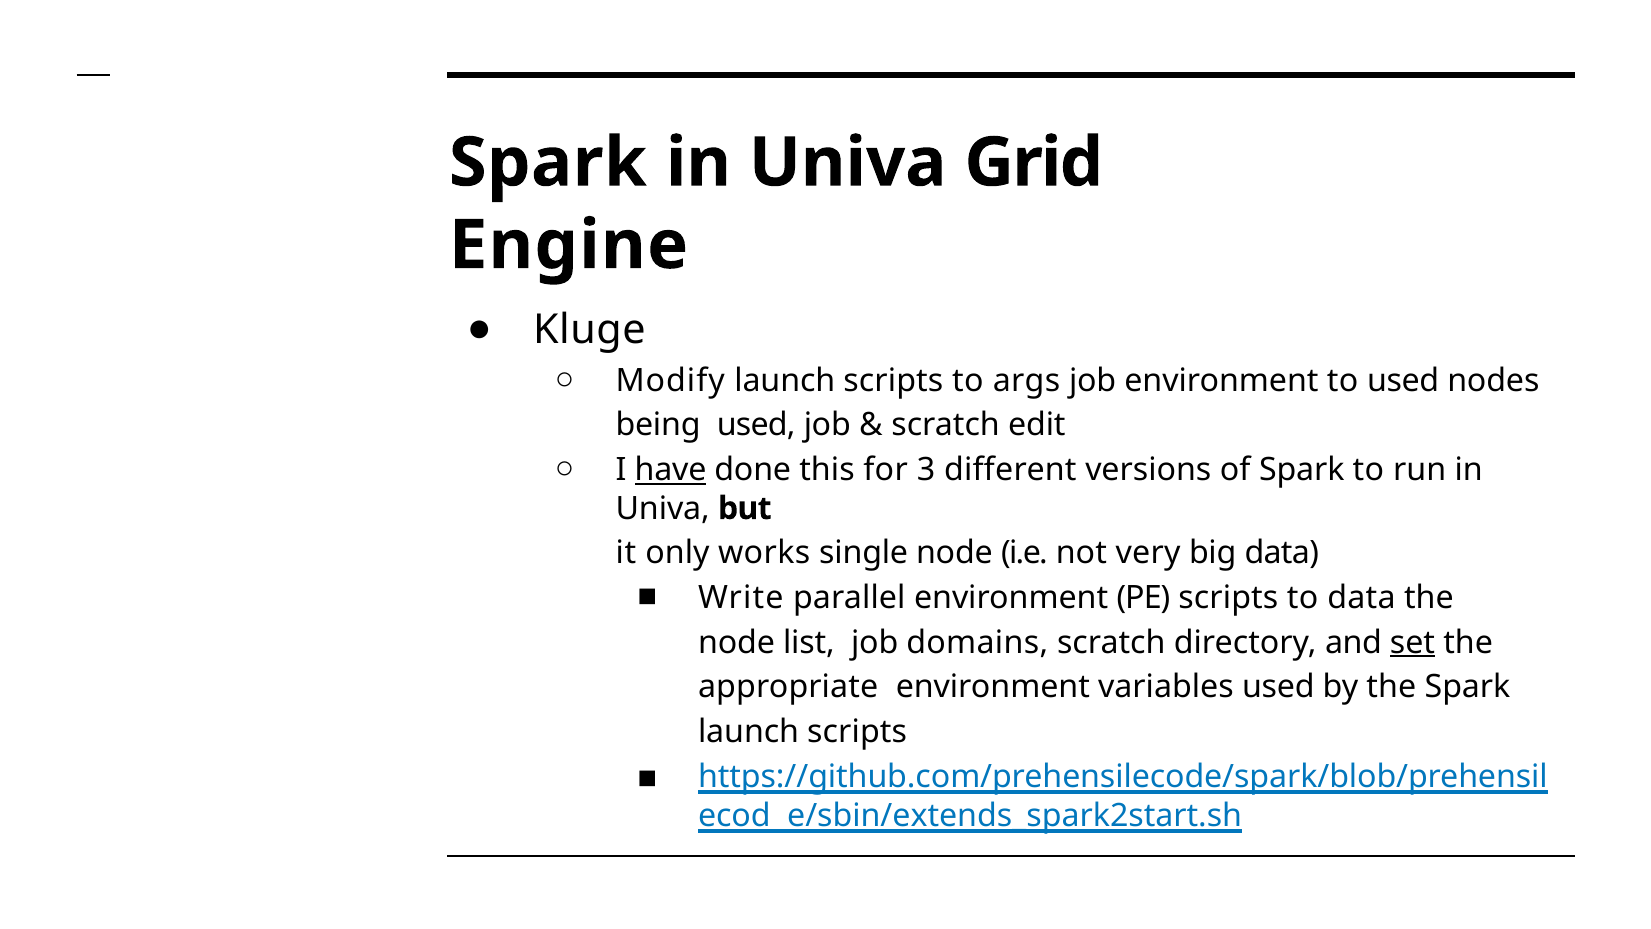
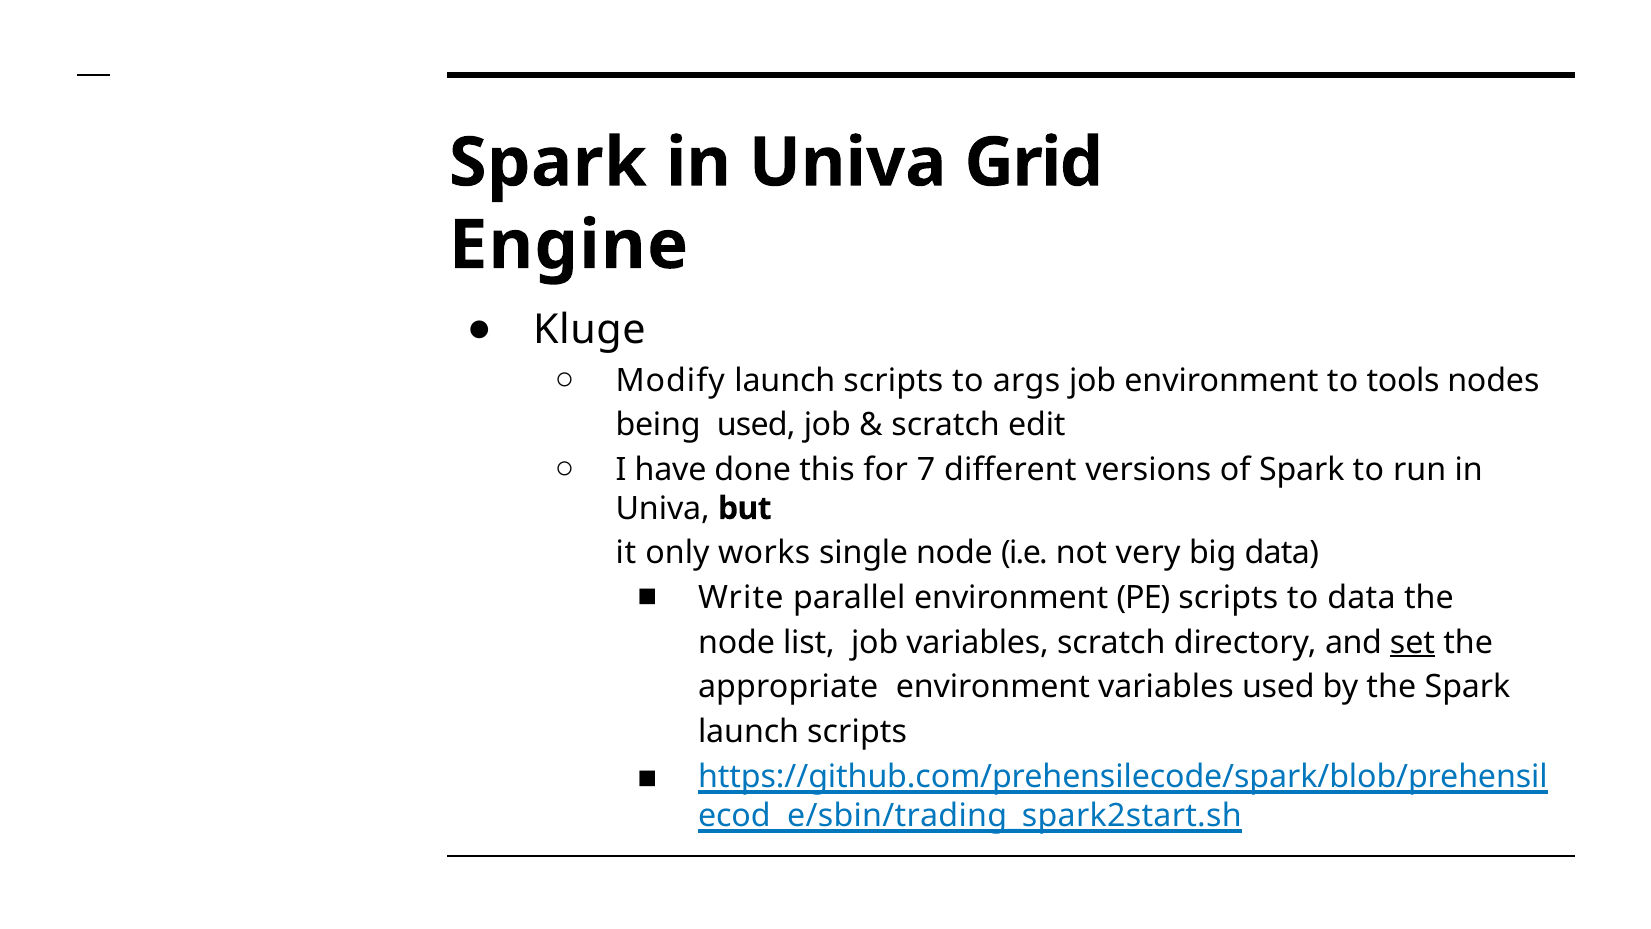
to used: used -> tools (1403, 380)
have underline: present -> none (671, 470)
3: 3 -> 7 (926, 470)
job domains: domains -> variables (978, 642)
e/sbin/extends_spark2start.sh: e/sbin/extends_spark2start.sh -> e/sbin/trading_spark2start.sh (1014, 816)
